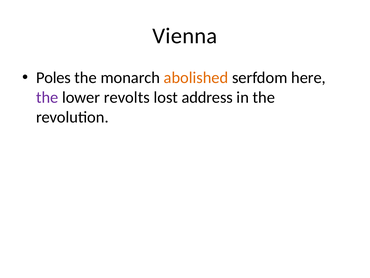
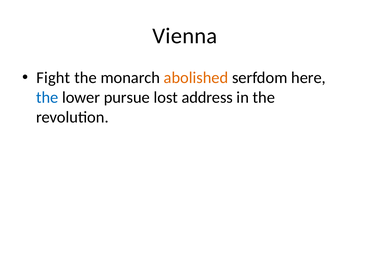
Poles: Poles -> Fight (53, 78)
the colour: purple -> blue (47, 97)
revolts: revolts -> pursue (127, 97)
